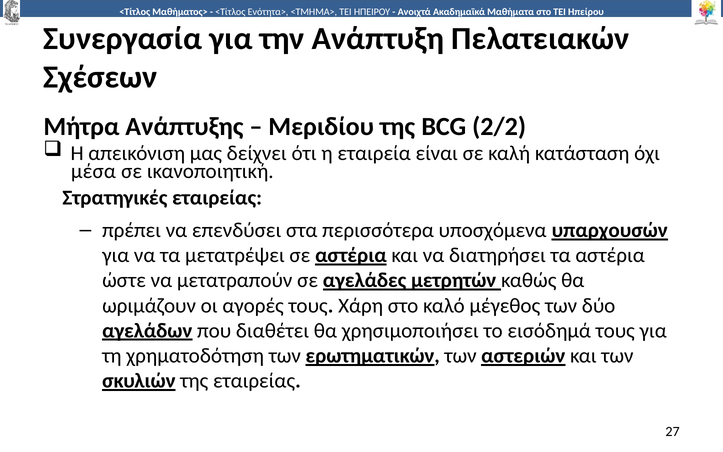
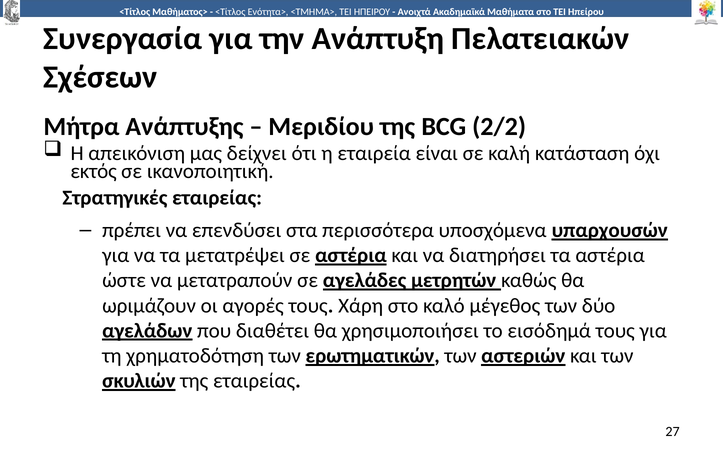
μέσα: μέσα -> εκτός (94, 171)
